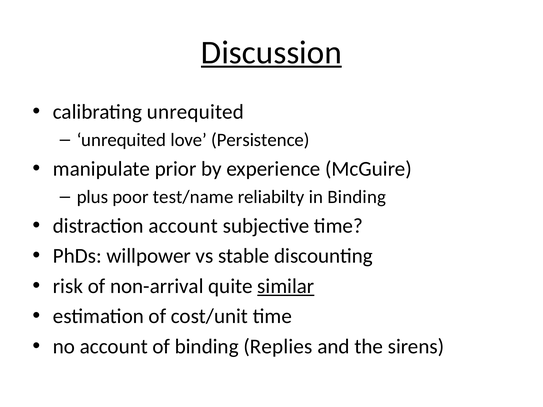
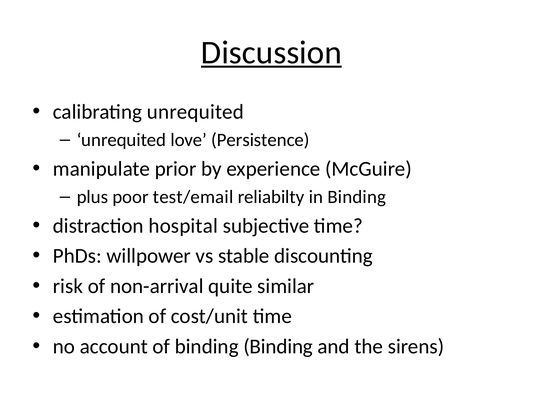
test/name: test/name -> test/email (193, 197)
distraction account: account -> hospital (183, 226)
similar underline: present -> none (286, 286)
binding Replies: Replies -> Binding (278, 347)
